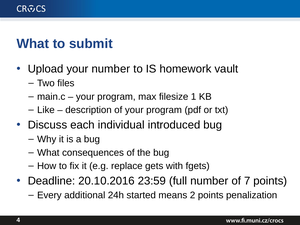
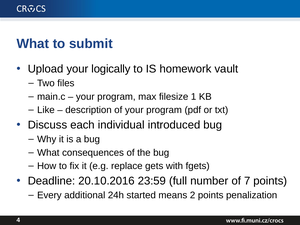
your number: number -> logically (111, 69)
